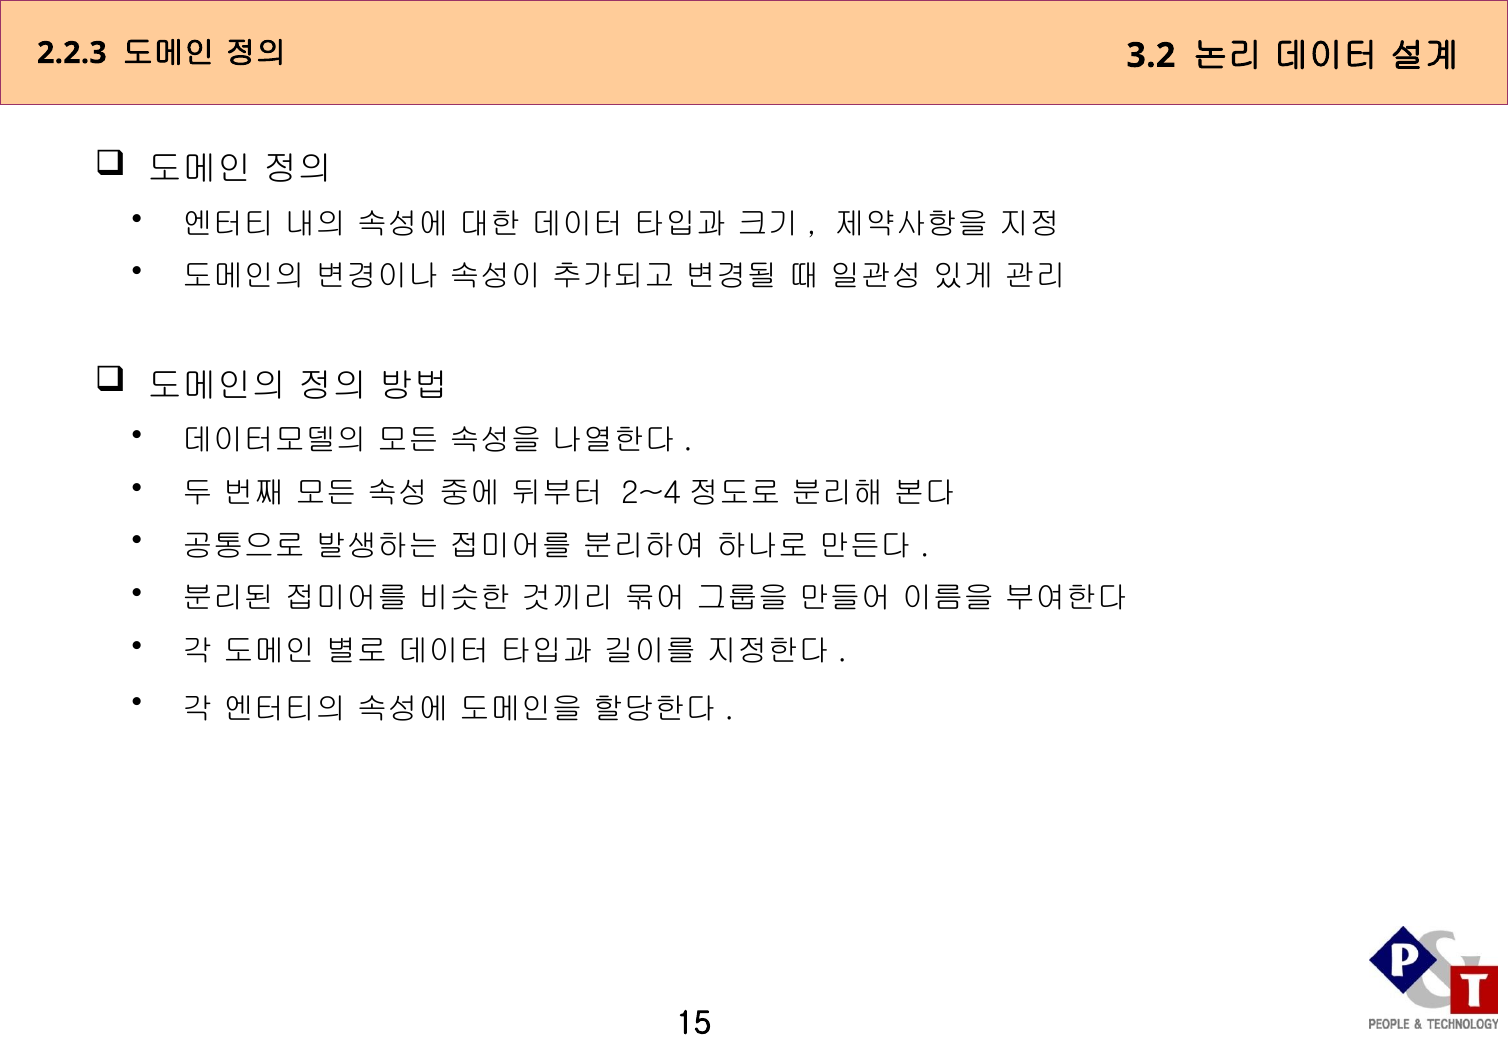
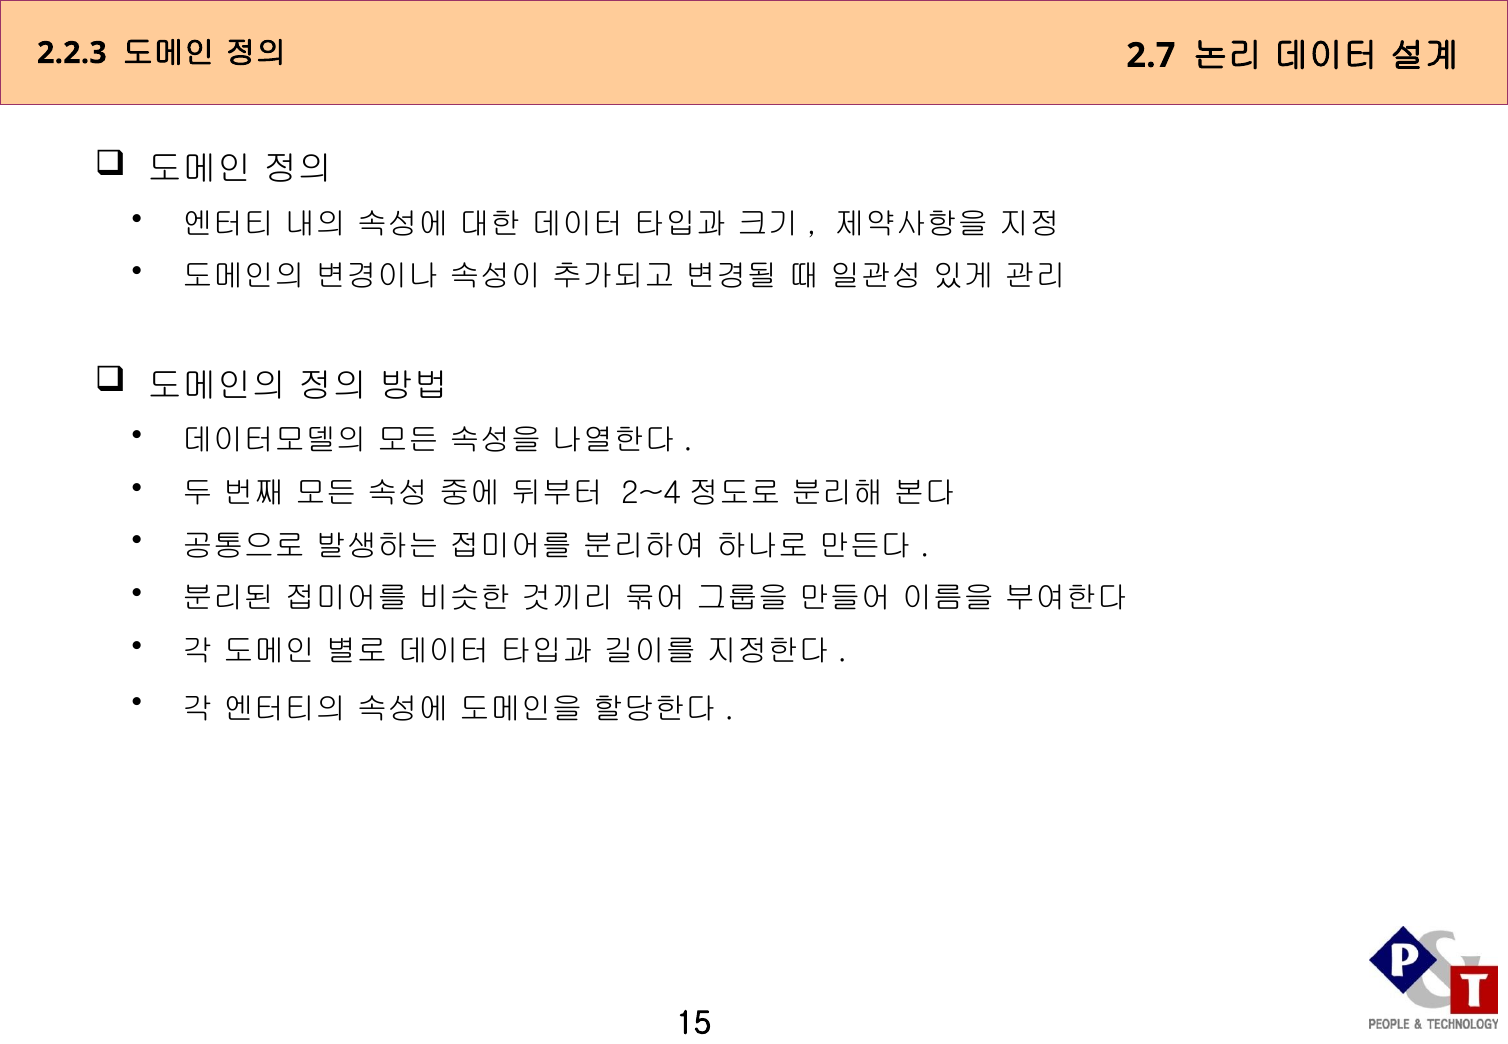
3.2: 3.2 -> 2.7 (1151, 55)
